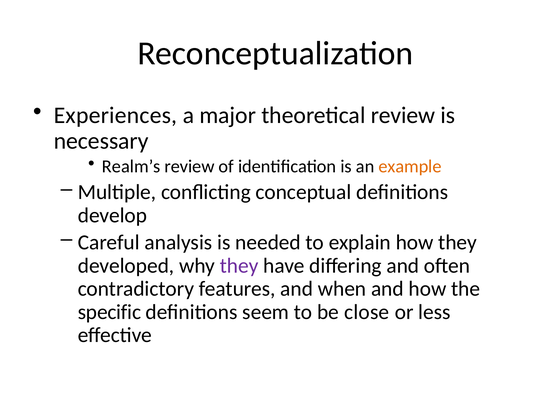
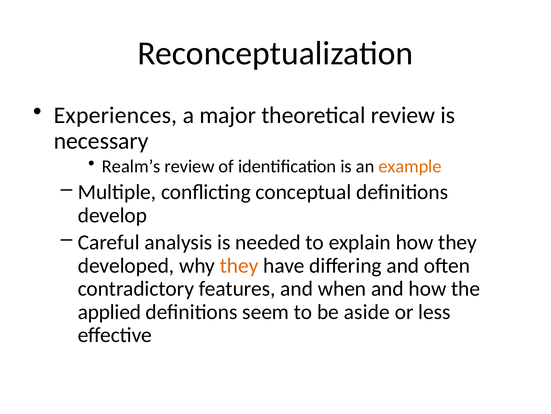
they colour: purple -> orange (239, 265)
specific: specific -> applied (109, 311)
close: close -> aside (367, 311)
